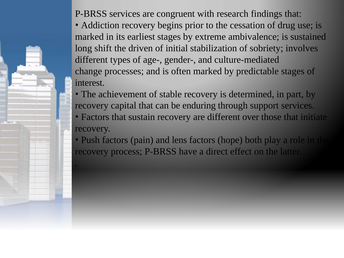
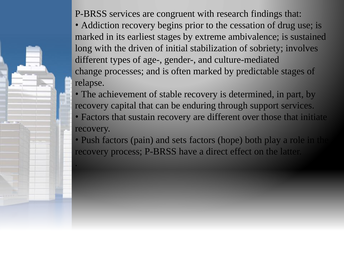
long shift: shift -> with (103, 48)
interest: interest -> relapse (90, 83)
lens: lens -> sets (179, 140)
